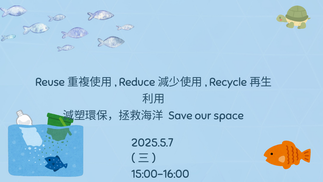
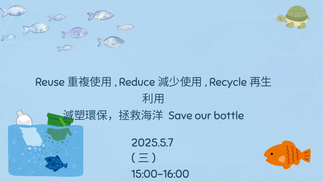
space: space -> bottle (229, 115)
